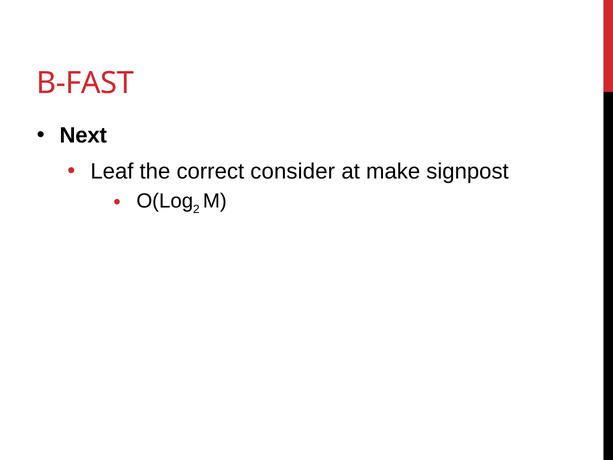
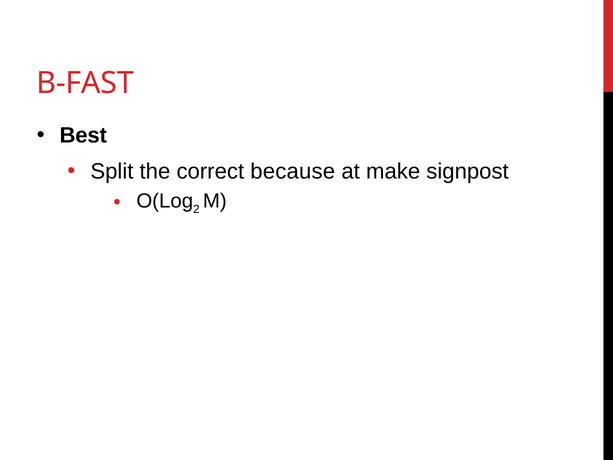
Next: Next -> Best (83, 135)
Leaf: Leaf -> Split (112, 172)
consider: consider -> because (293, 172)
